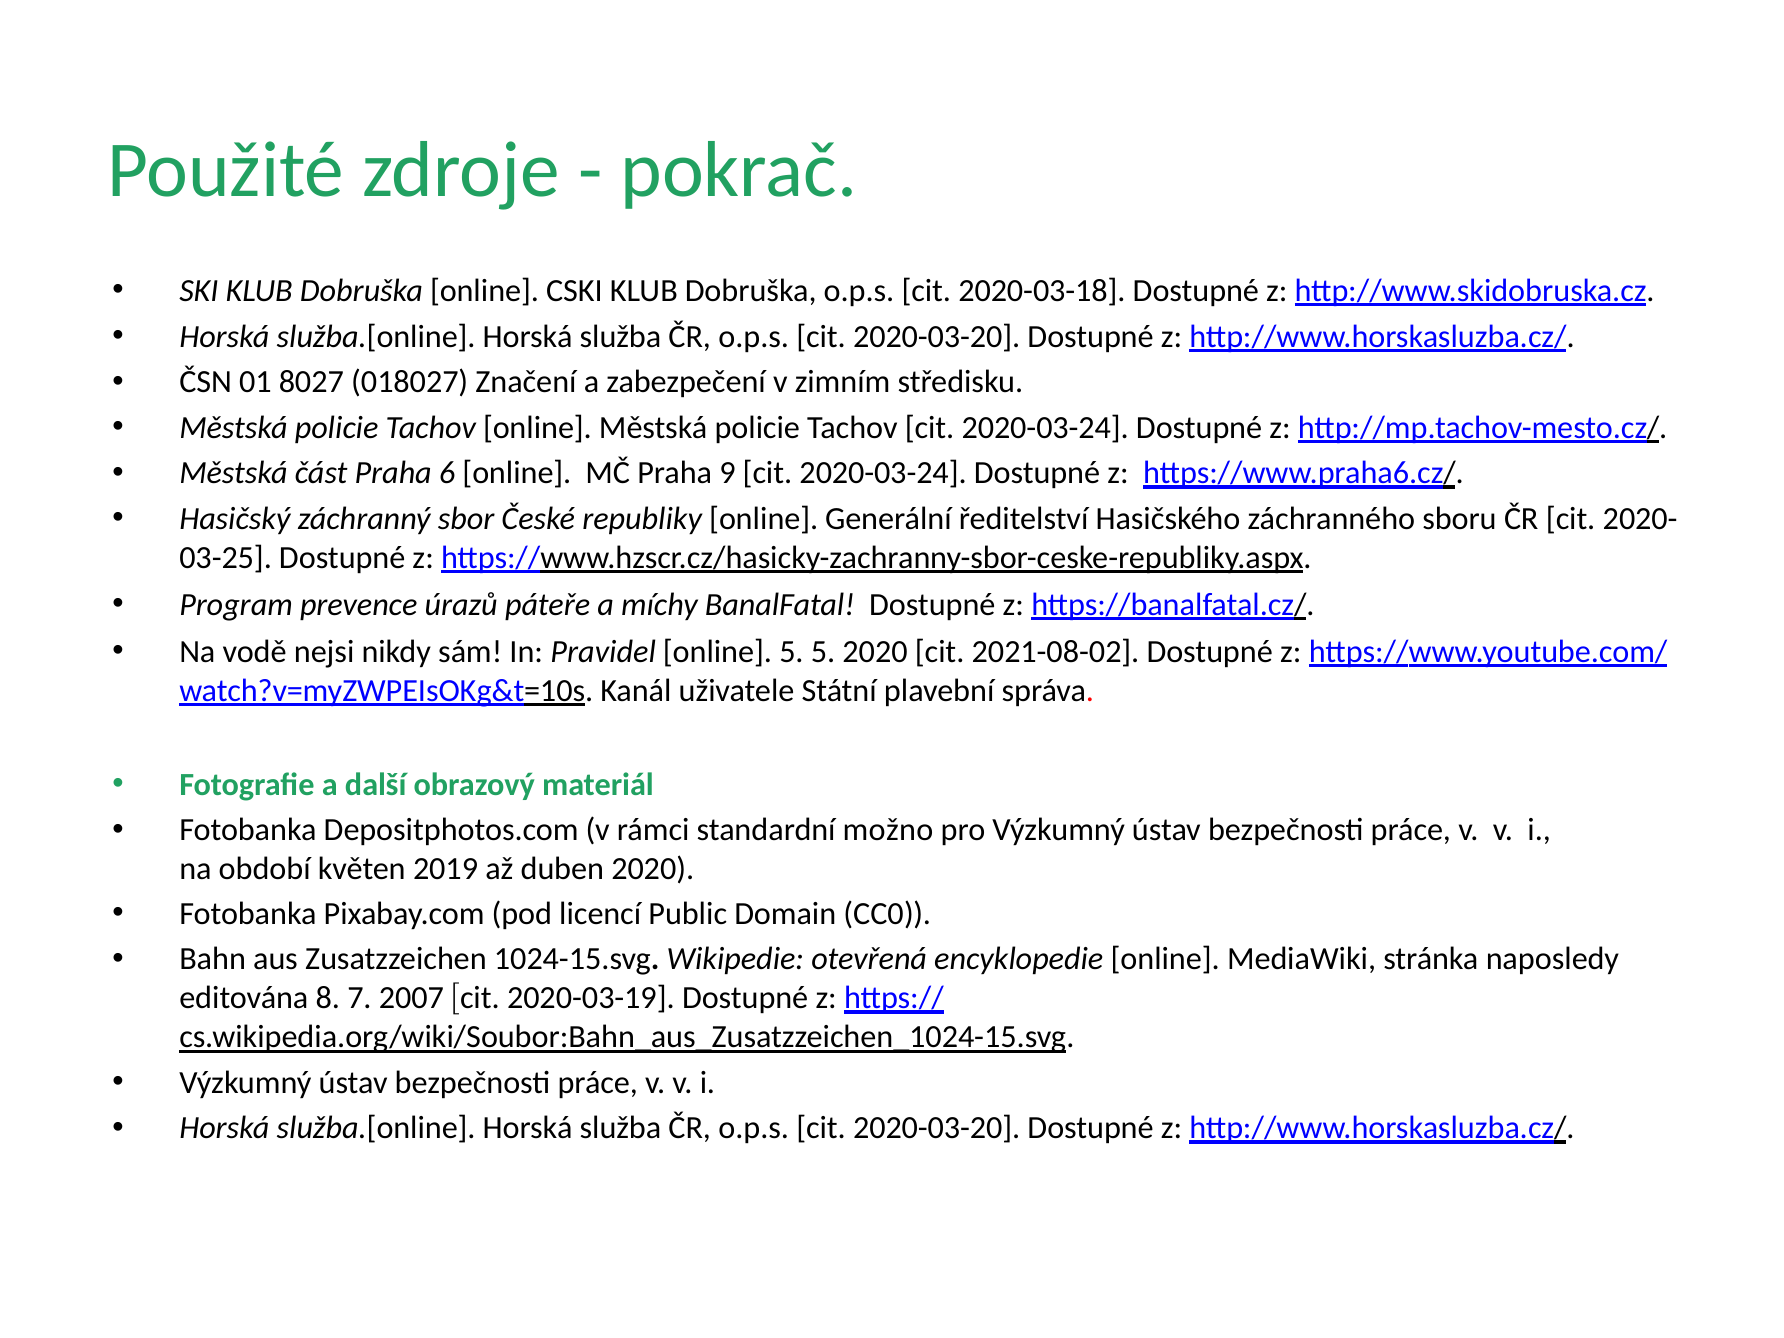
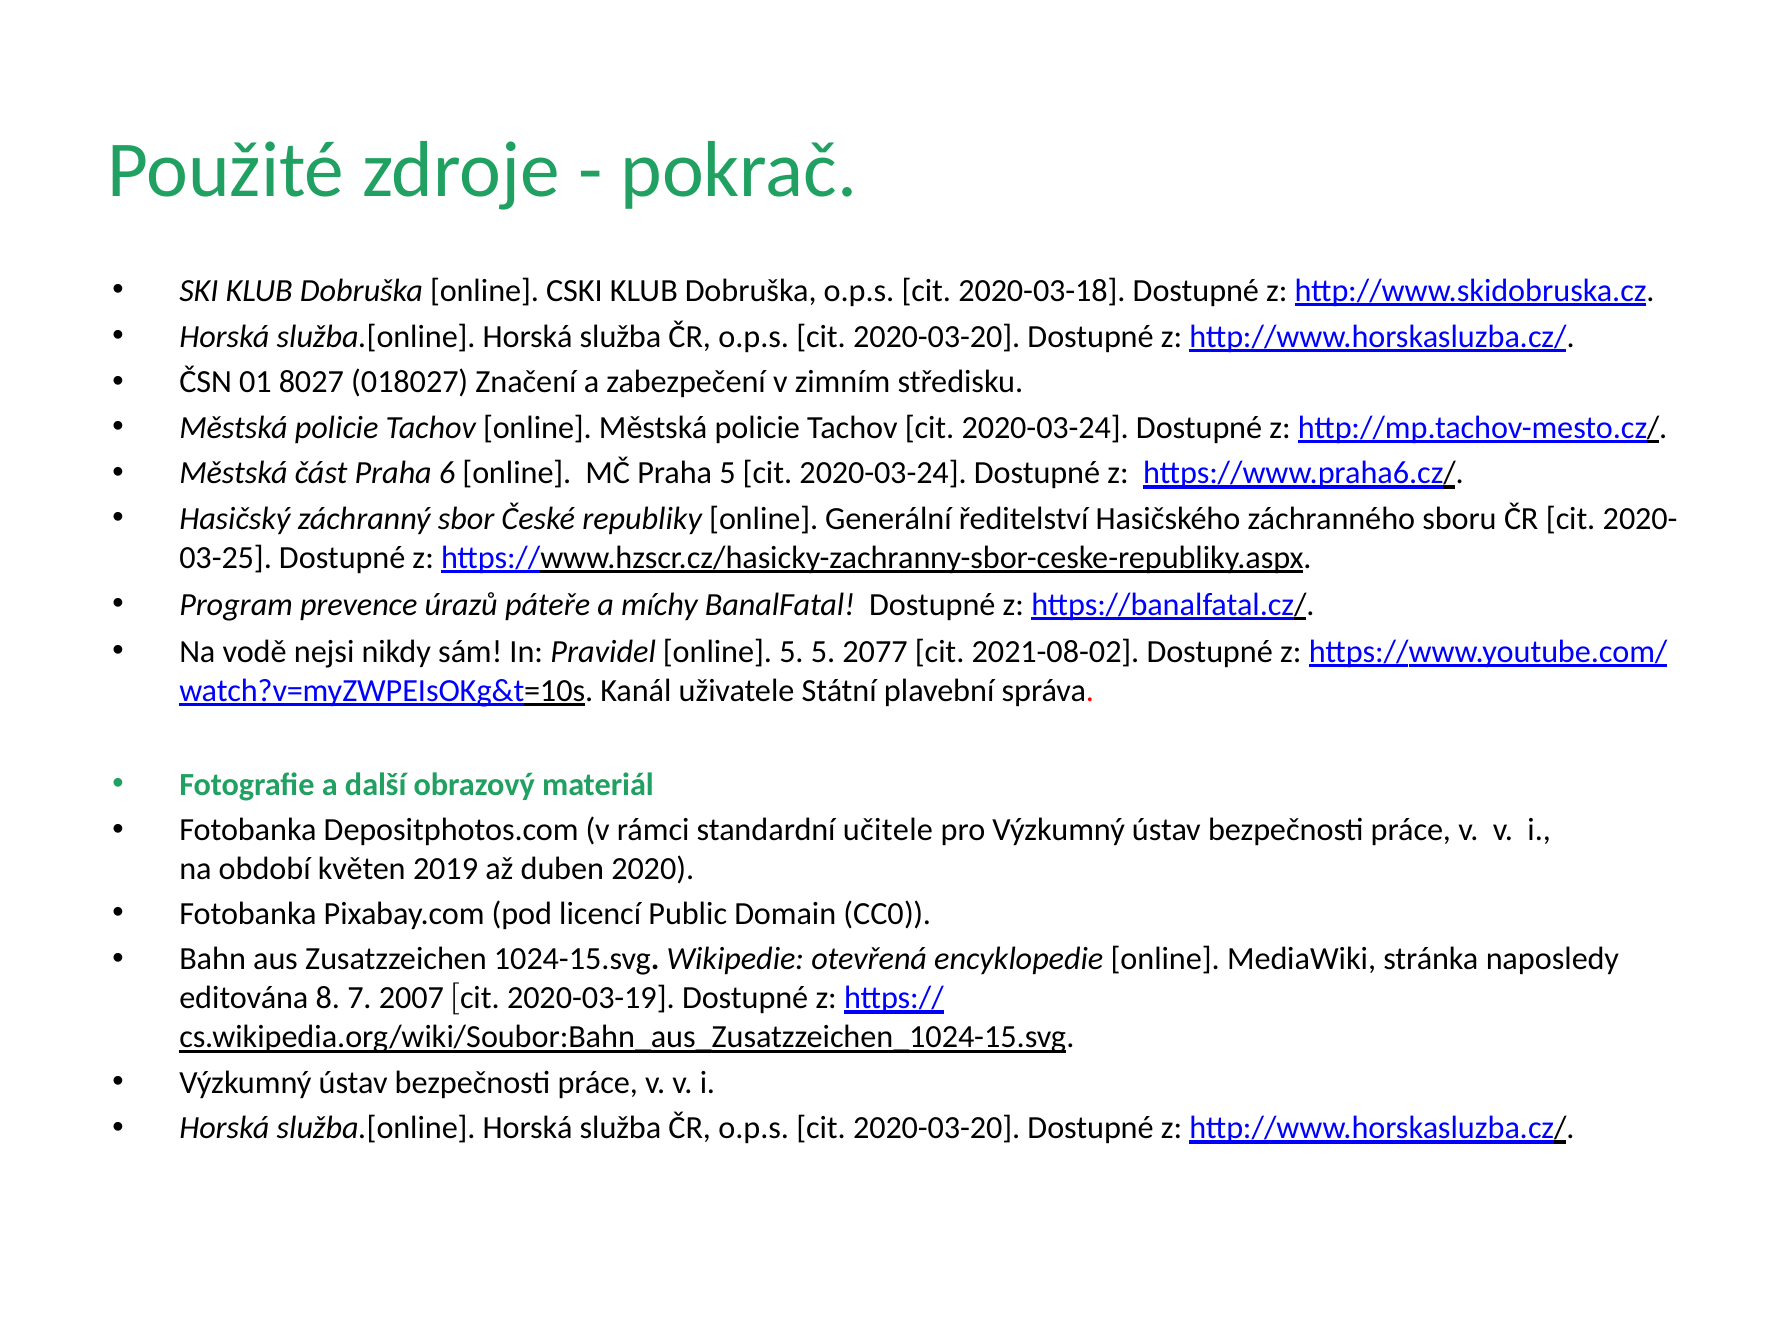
Praha 9: 9 -> 5 (727, 473)
5 2020: 2020 -> 2077 (875, 652)
možno: možno -> učitele (888, 830)
